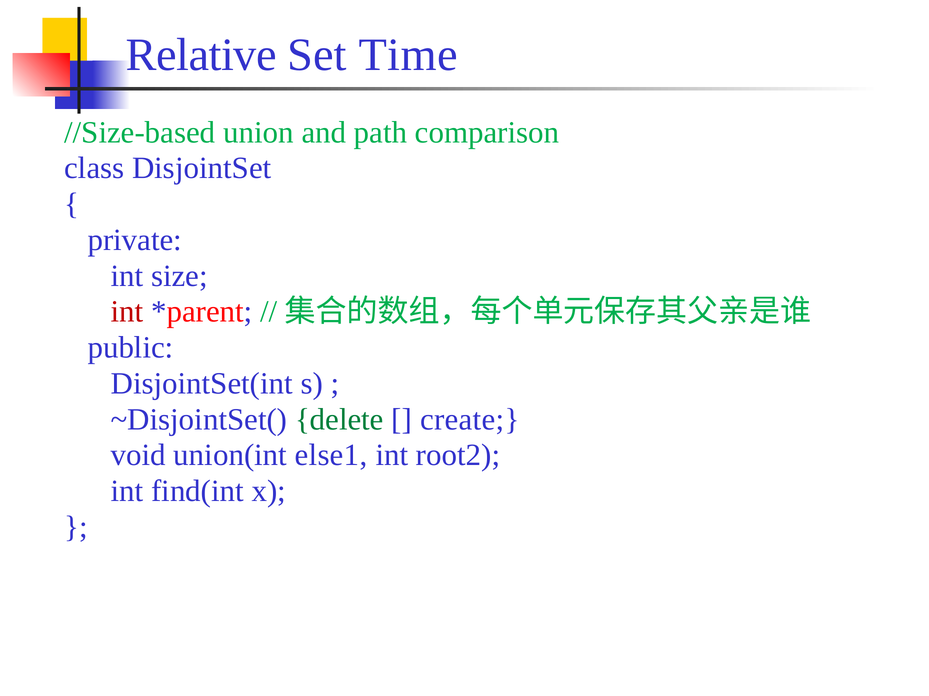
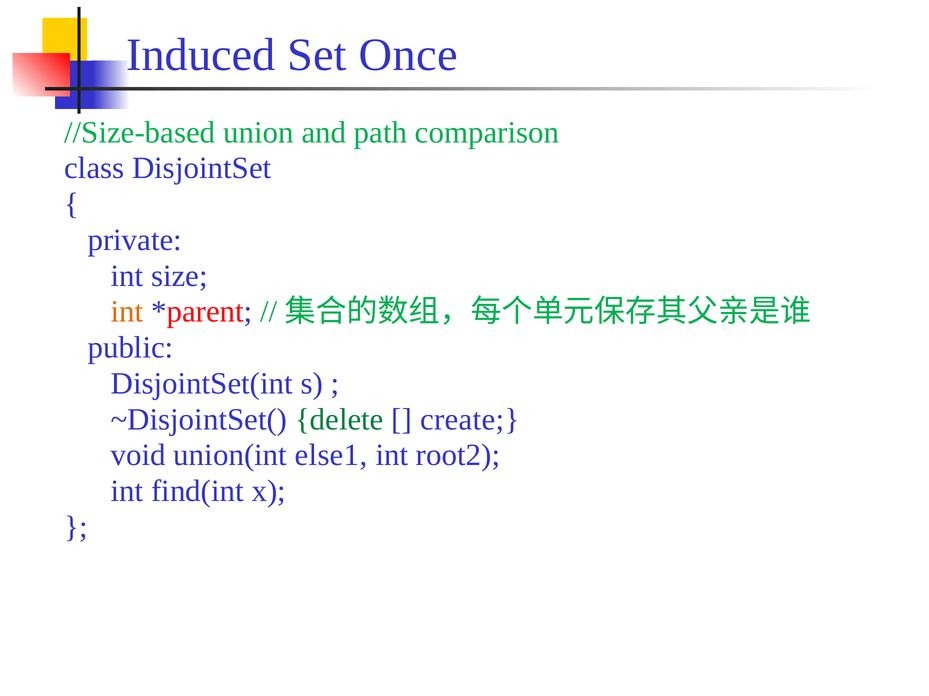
Relative: Relative -> Induced (201, 55)
Time: Time -> Once (408, 55)
int colour: red -> orange (127, 312)
